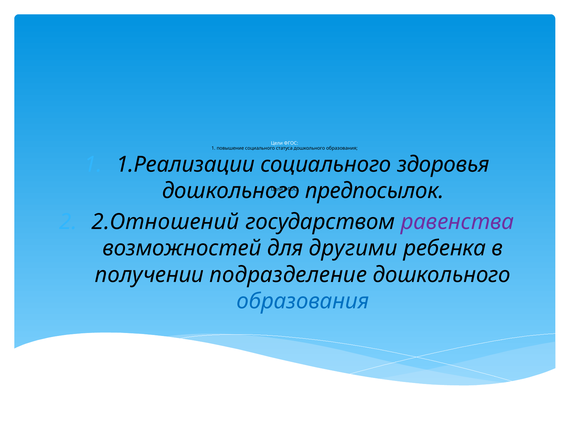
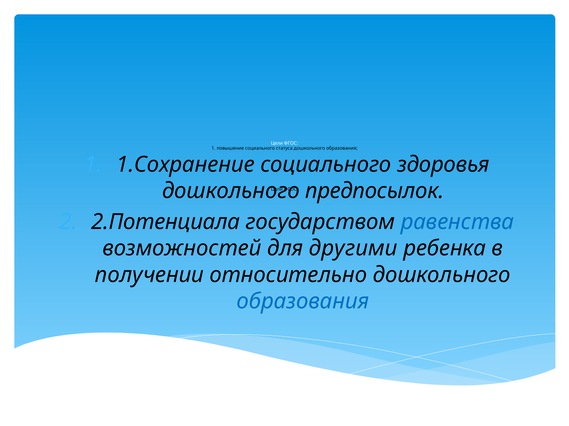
1.Реализации: 1.Реализации -> 1.Сохранение (185, 165)
2.Отношений: 2.Отношений -> 2.Потенциала (166, 222)
равенства colour: purple -> blue (457, 222)
подразделение: подразделение -> относительно (288, 275)
